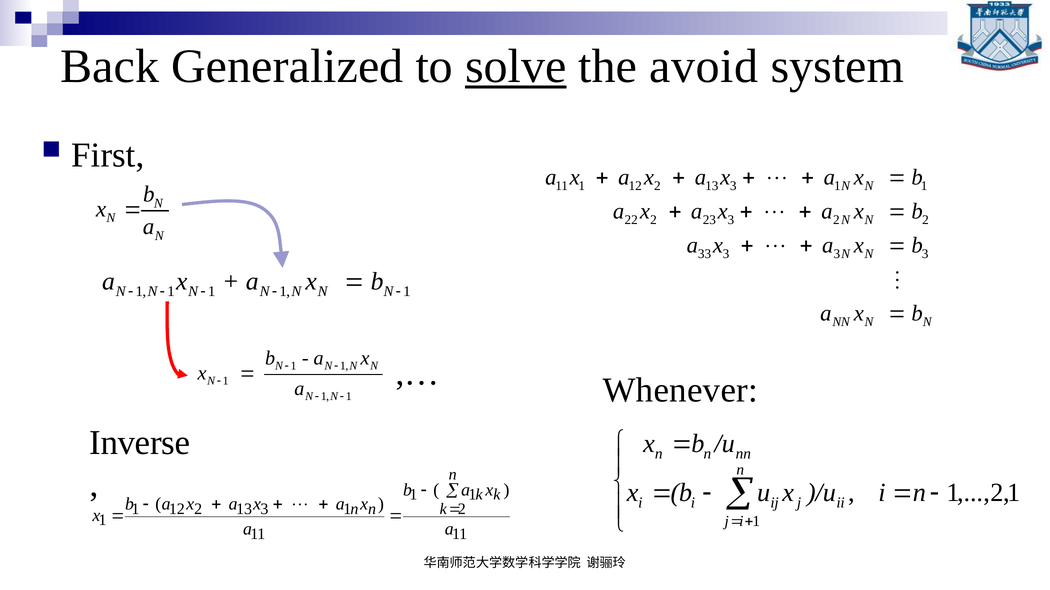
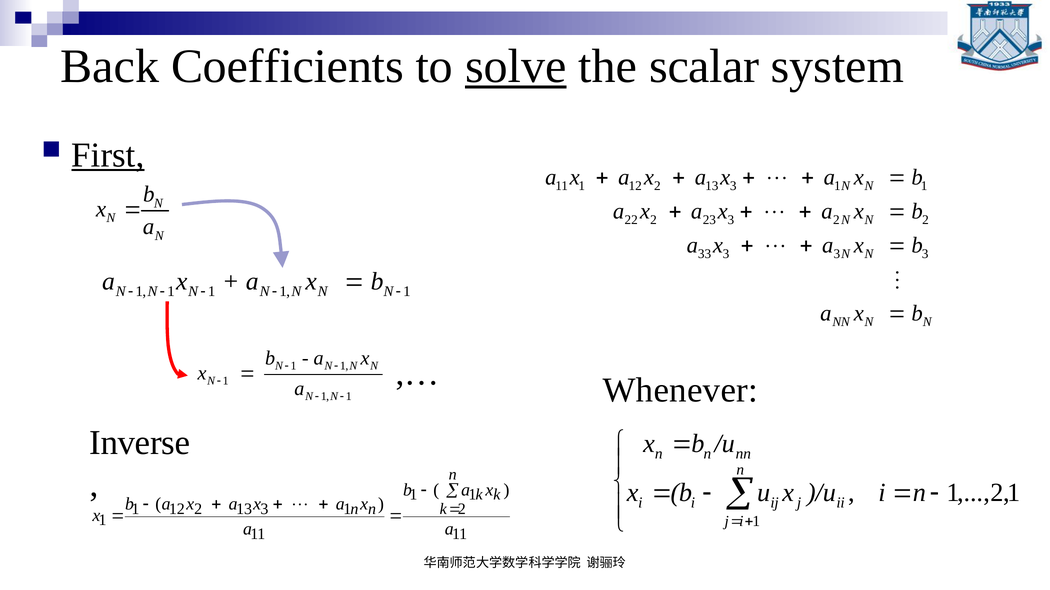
Generalized: Generalized -> Coefficients (287, 66)
avoid: avoid -> scalar (704, 66)
First underline: none -> present (108, 155)
